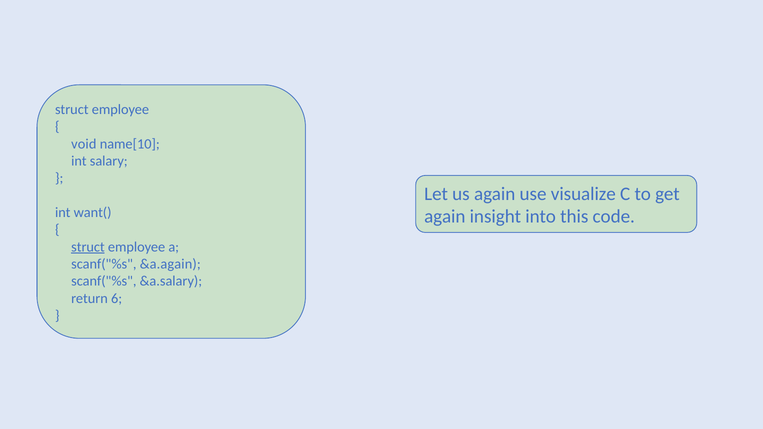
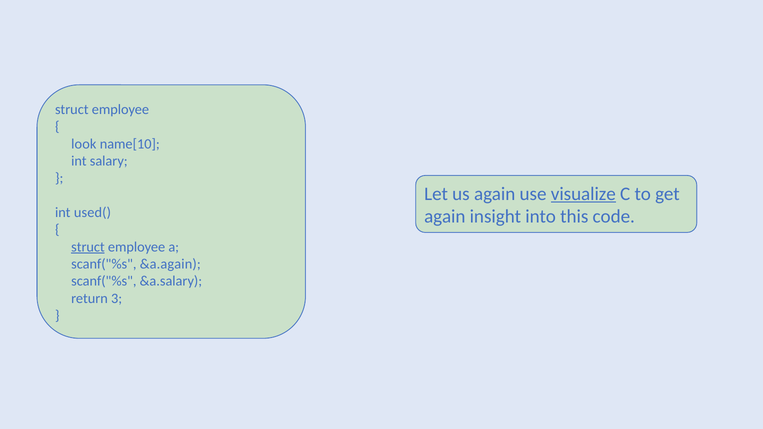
void: void -> look (84, 144)
visualize underline: none -> present (583, 194)
want(: want( -> used( (92, 213)
6: 6 -> 3 (117, 298)
